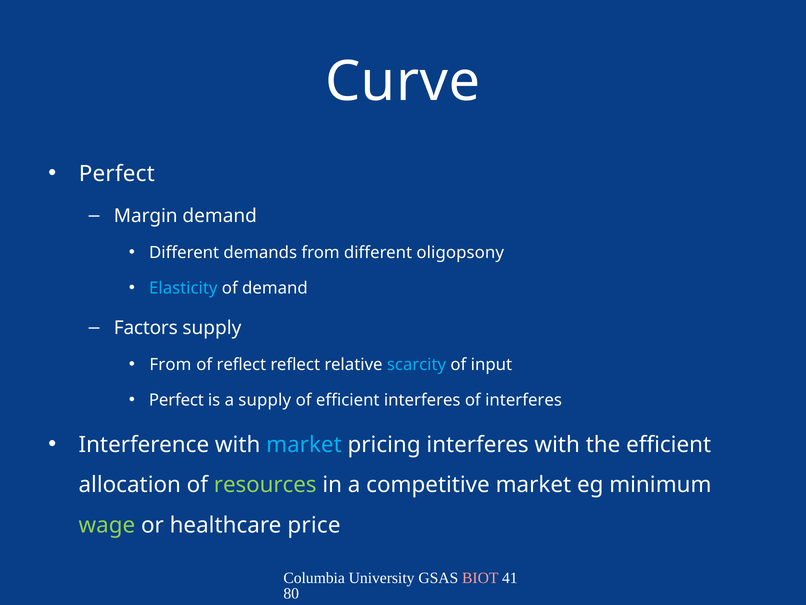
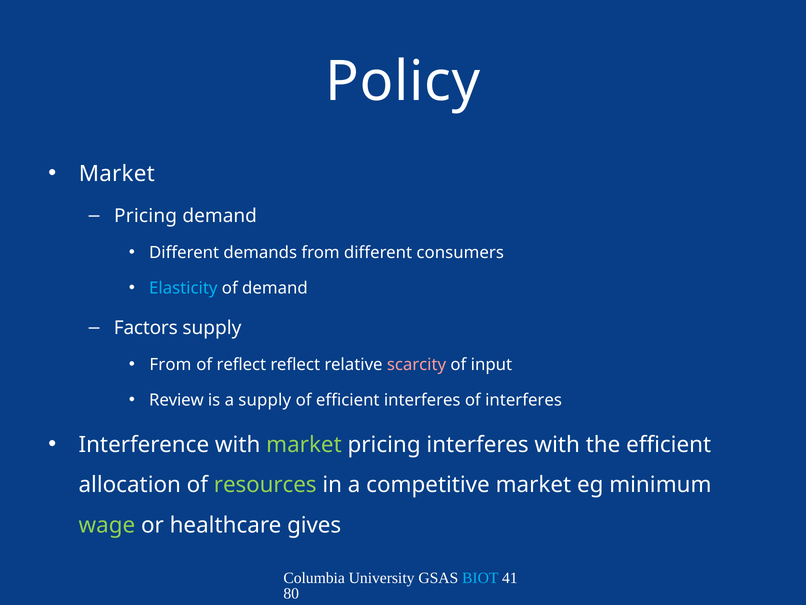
Curve: Curve -> Policy (403, 82)
Perfect: Perfect -> Market (117, 173)
Margin: Margin -> Pricing (146, 216)
oligopsony: oligopsony -> consumers (460, 253)
scarcity colour: light blue -> pink (416, 364)
Perfect: Perfect -> Review (176, 400)
market colour: light blue -> light green (304, 444)
price: price -> gives (314, 525)
BIOT colour: pink -> light blue (480, 577)
